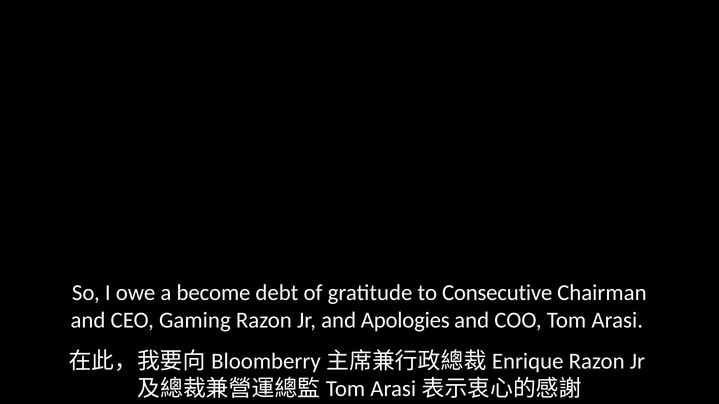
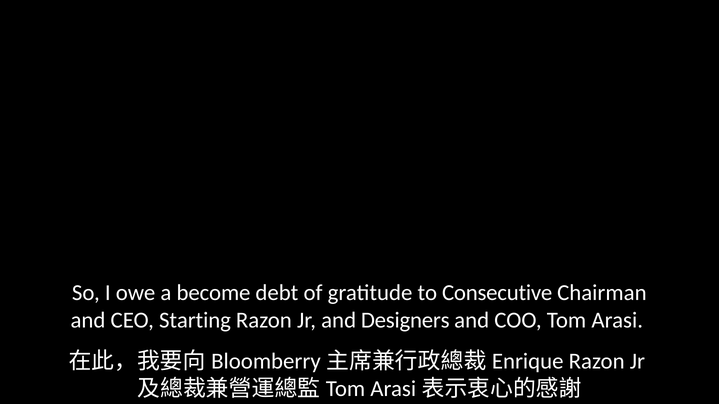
Gaming: Gaming -> Starting (195, 321)
Apologies: Apologies -> Designers (405, 321)
